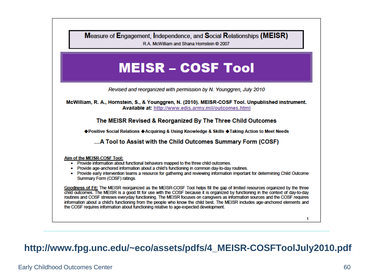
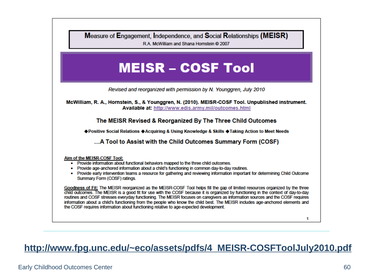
http://www.fpg.unc.edu/~eco/assets/pdfs/4_MEISR-COSFToolJuly2010.pdf underline: none -> present (188, 248)
